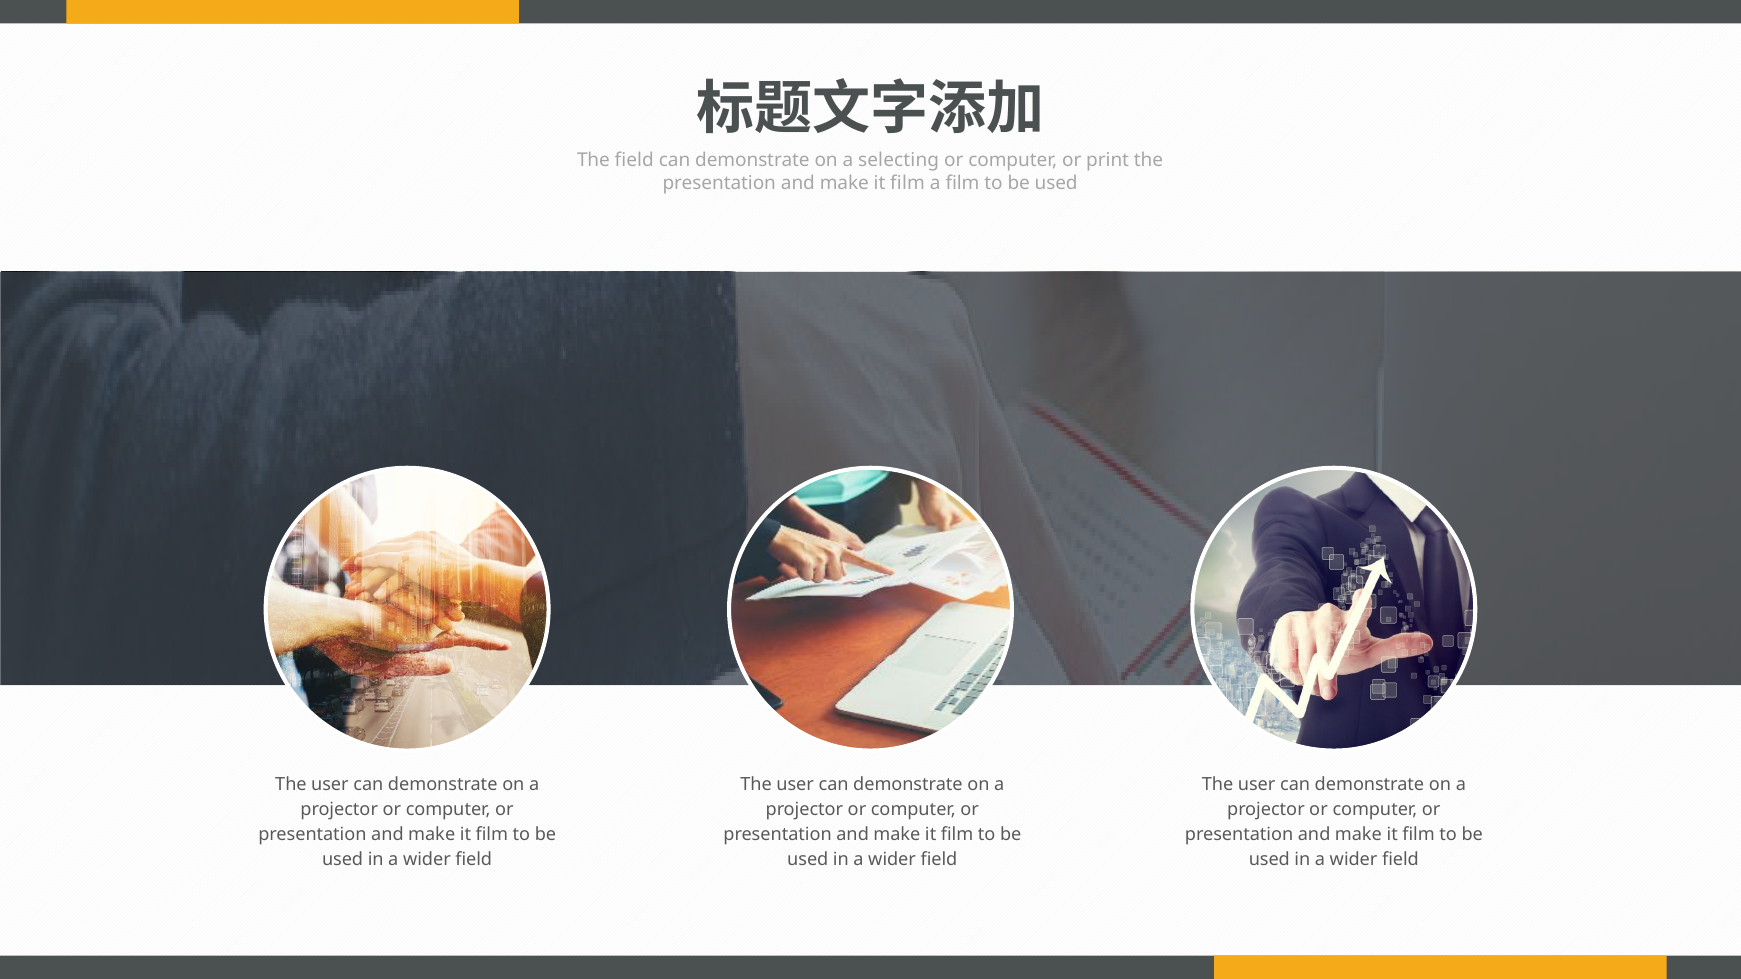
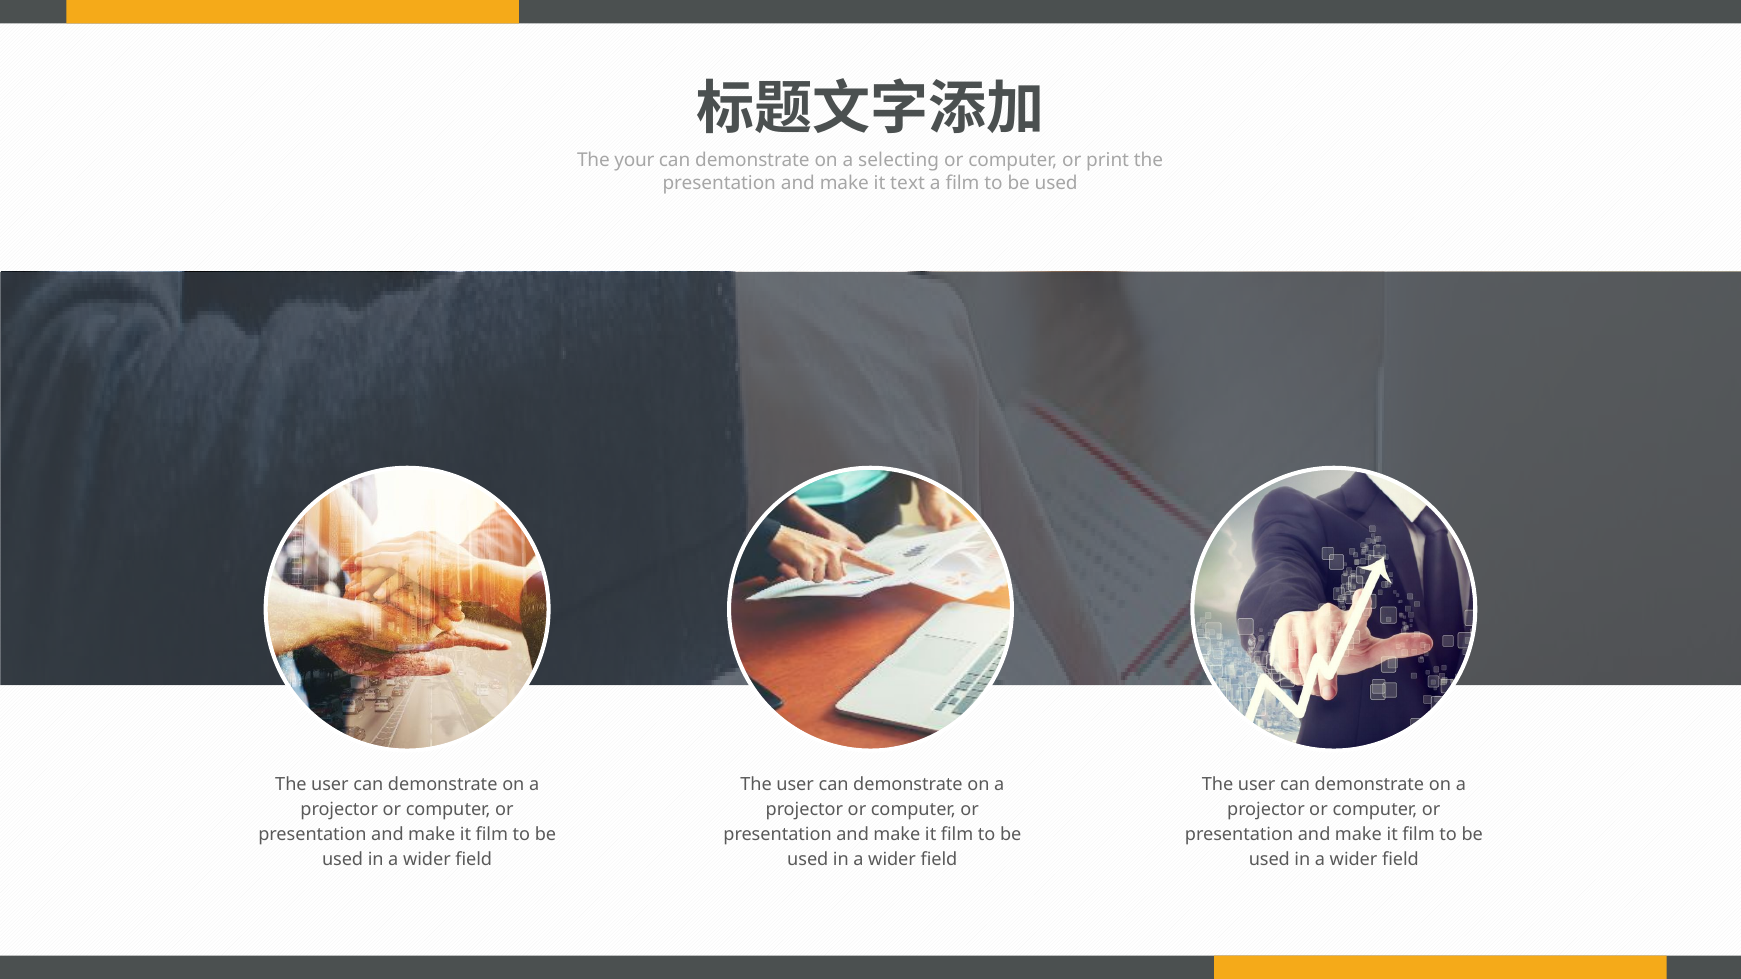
The field: field -> your (634, 161)
film: film -> text (908, 183)
